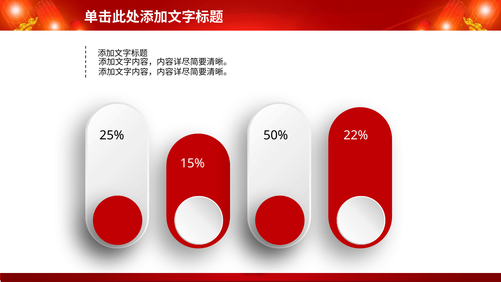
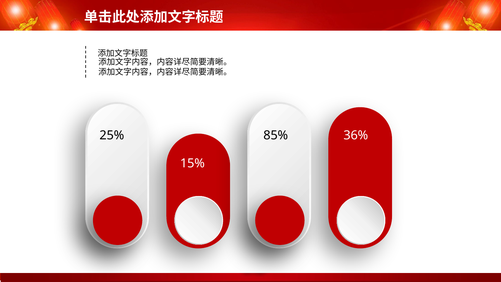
50%: 50% -> 85% (276, 135)
22%: 22% -> 36% (356, 135)
